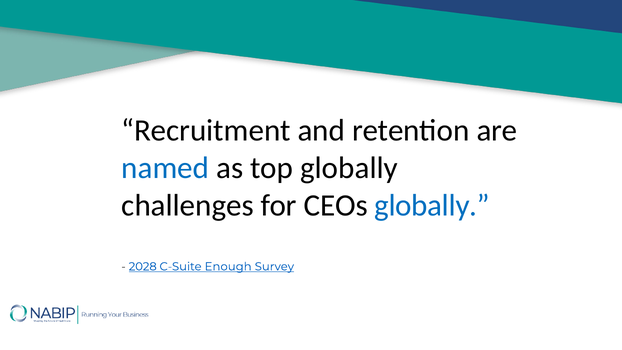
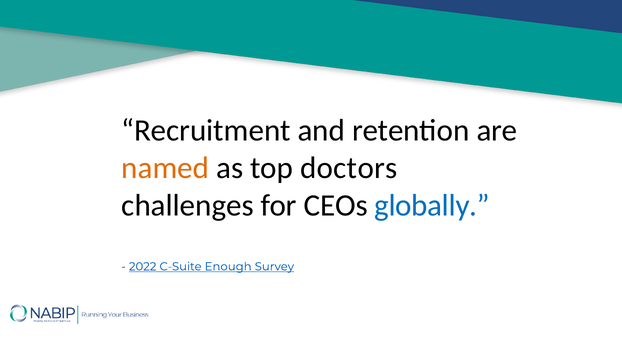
named colour: blue -> orange (165, 168)
top globally: globally -> doctors (349, 168)
2028: 2028 -> 2022 (143, 266)
